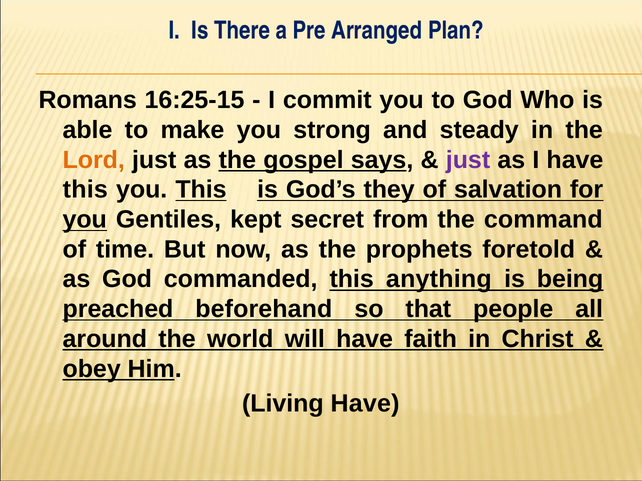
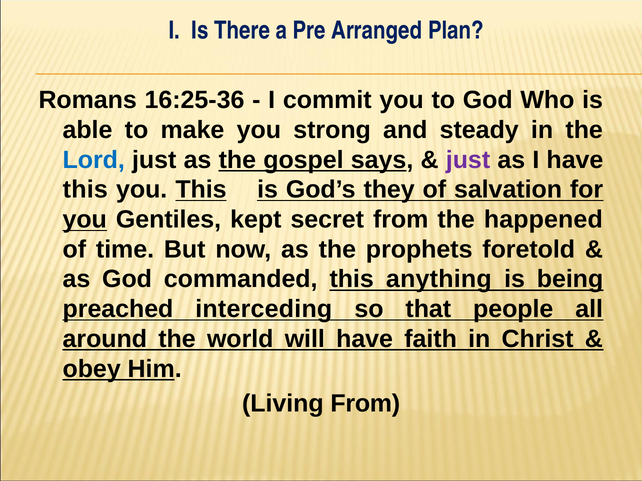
16:25-15: 16:25-15 -> 16:25-36 (194, 100)
Lord colour: orange -> blue (94, 160)
command: command -> happened (543, 220)
beforehand: beforehand -> interceding (264, 309)
Living Have: Have -> From (365, 404)
